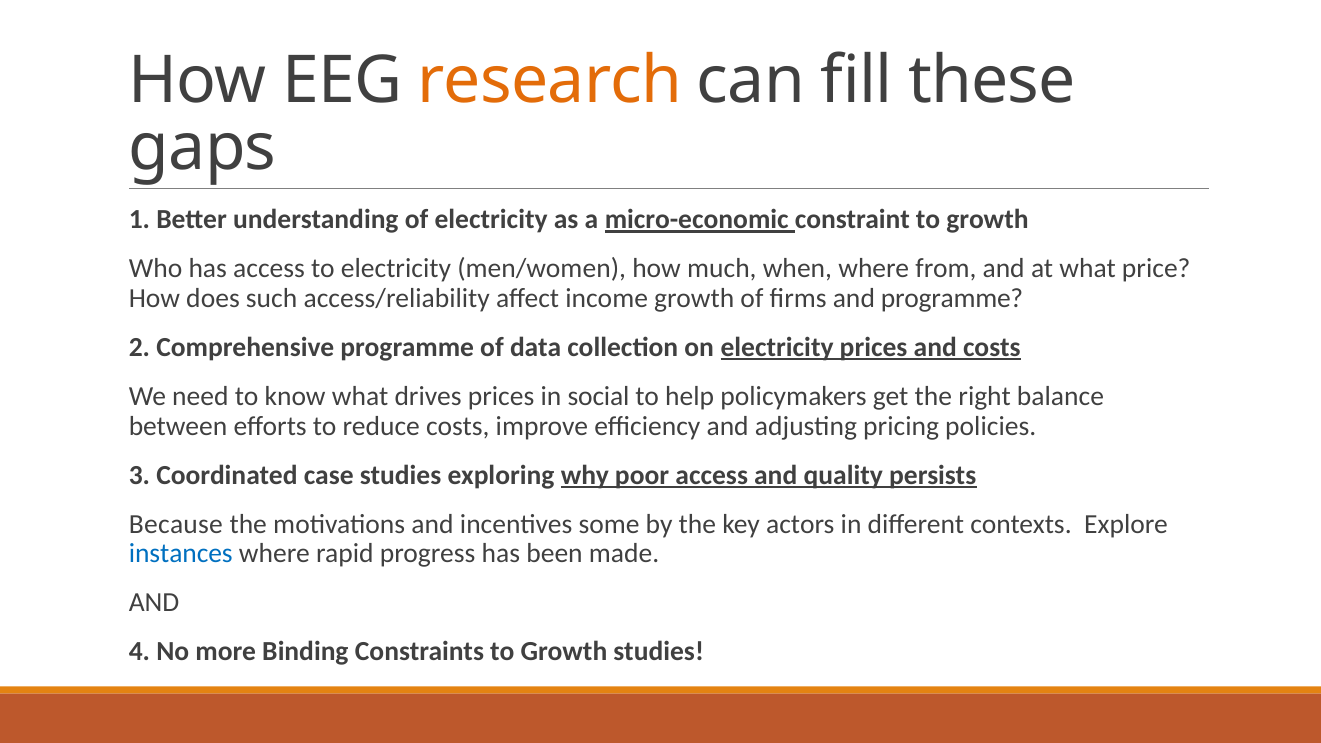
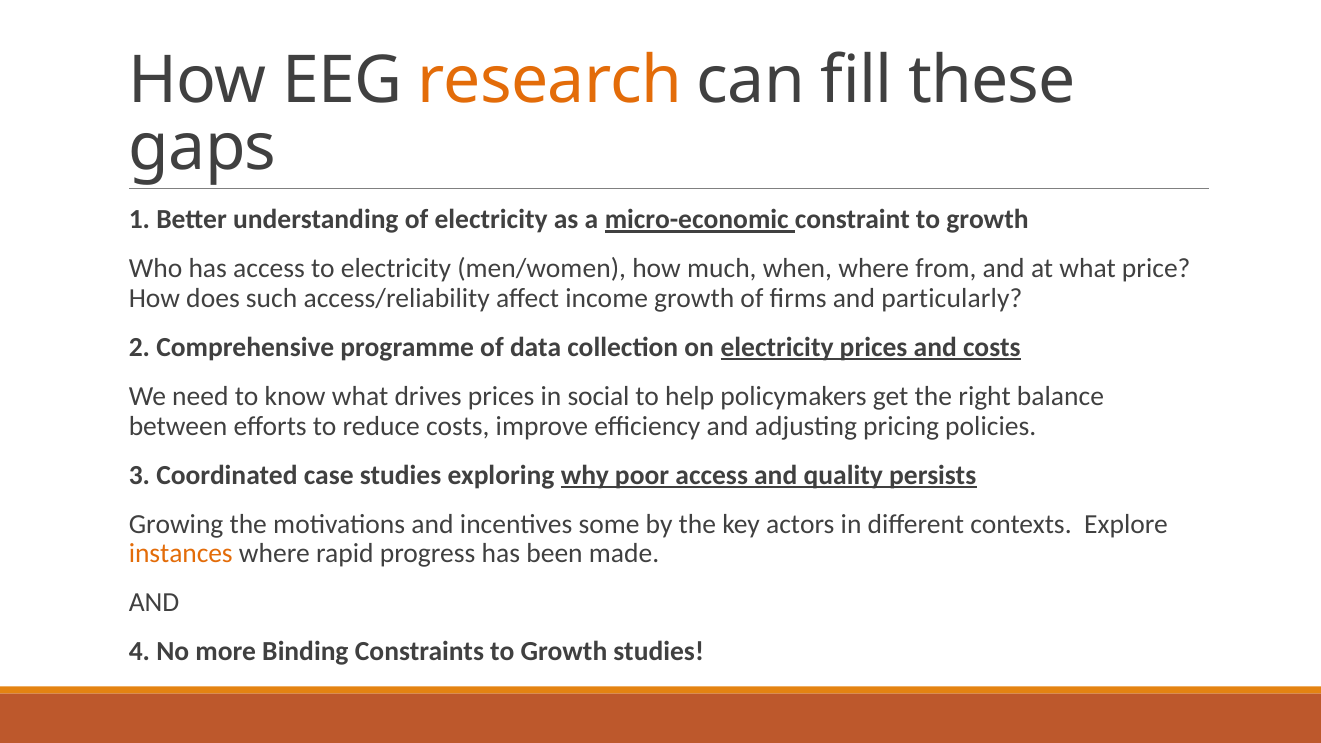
and programme: programme -> particularly (952, 298)
Because: Because -> Growing (176, 524)
instances colour: blue -> orange (181, 554)
